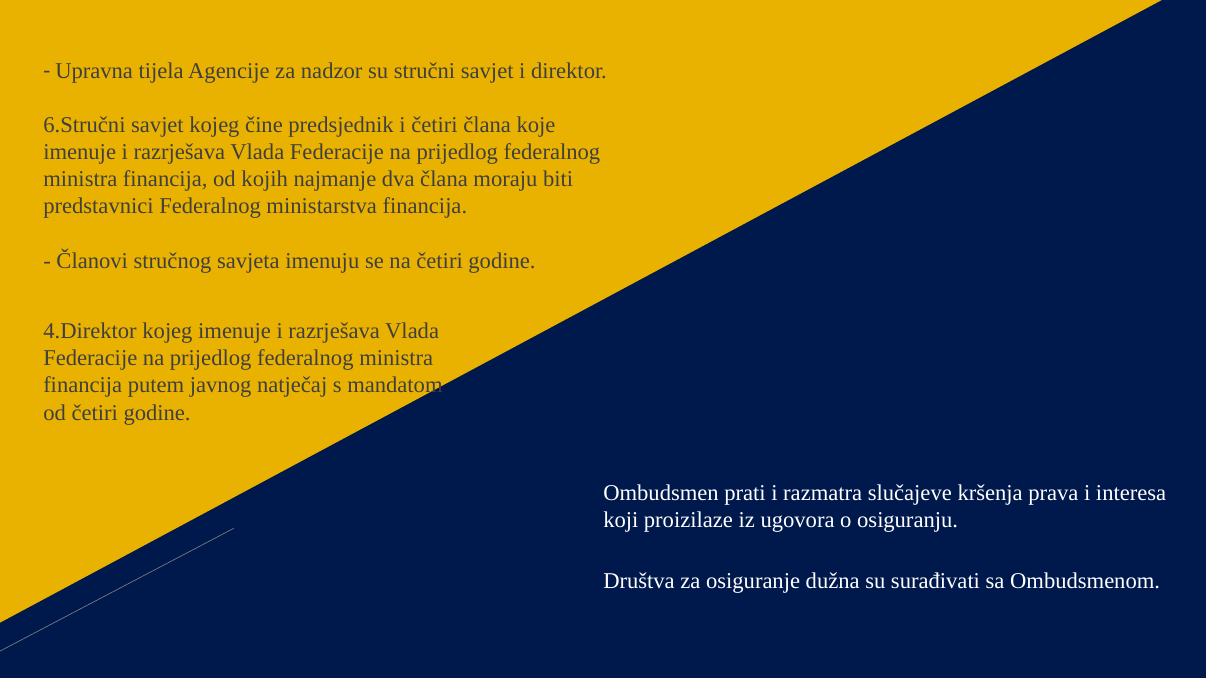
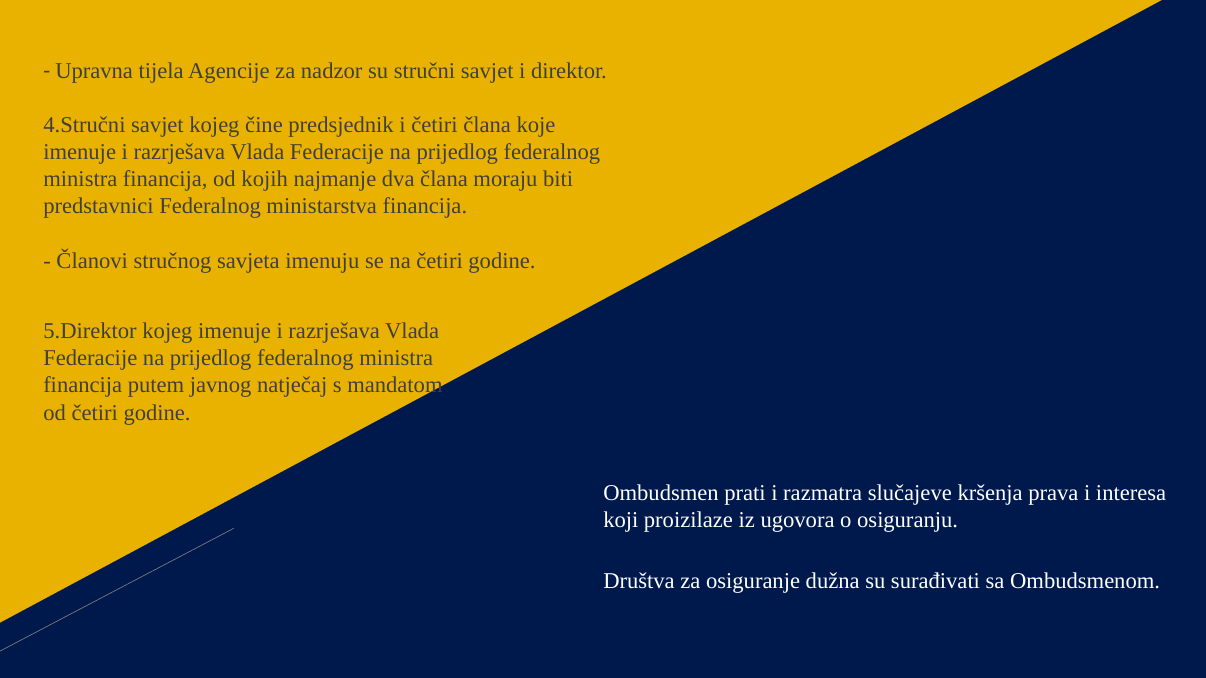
6.Stručni: 6.Stručni -> 4.Stručni (84, 125)
4.Direktor: 4.Direktor -> 5.Direktor (90, 331)
